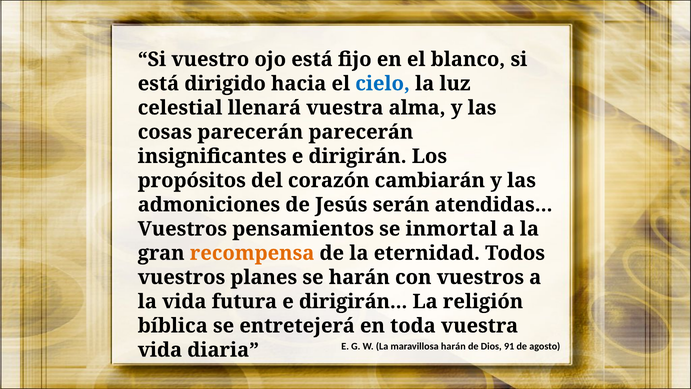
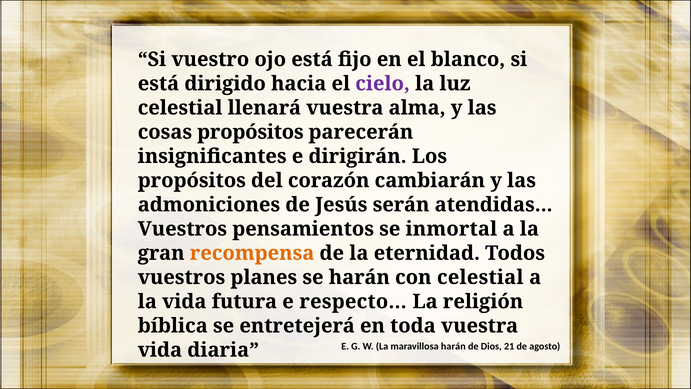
cielo colour: blue -> purple (383, 84)
cosas parecerán: parecerán -> propósitos (250, 132)
con vuestros: vuestros -> celestial (480, 277)
futura e dirigirán: dirigirán -> respecto (353, 301)
91: 91 -> 21 (509, 346)
